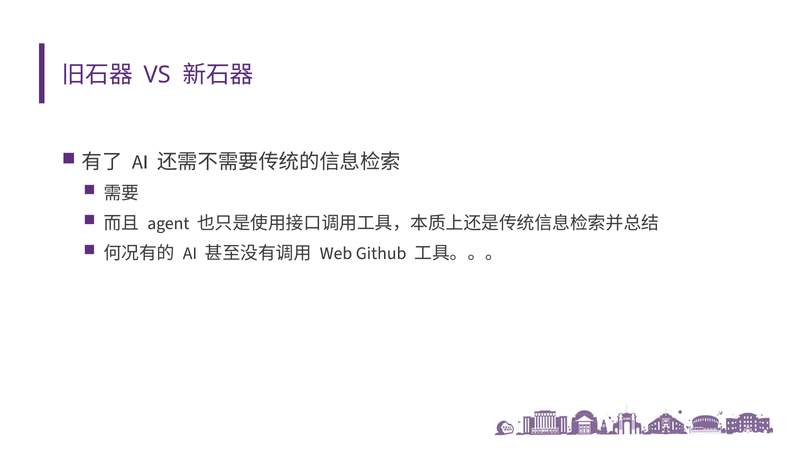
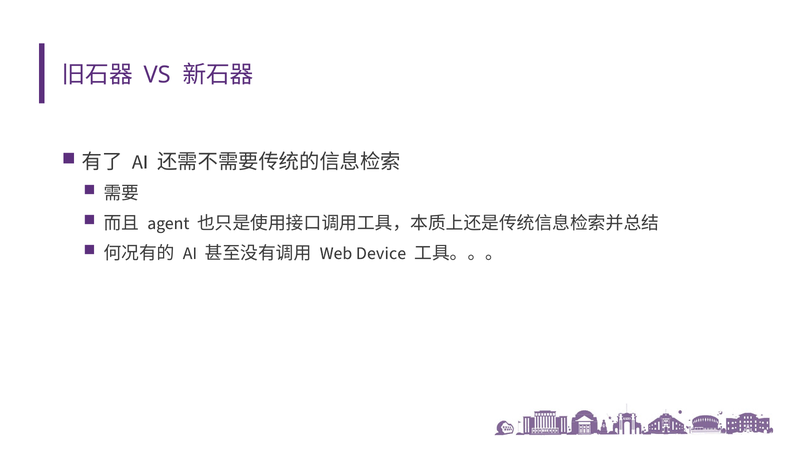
Github: Github -> Device (381, 253)
